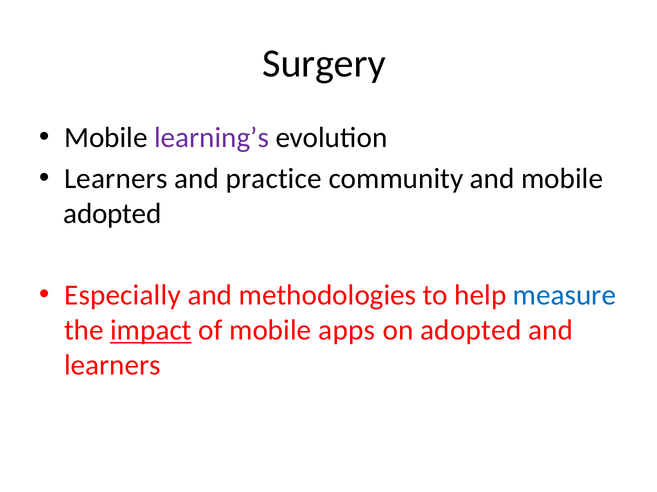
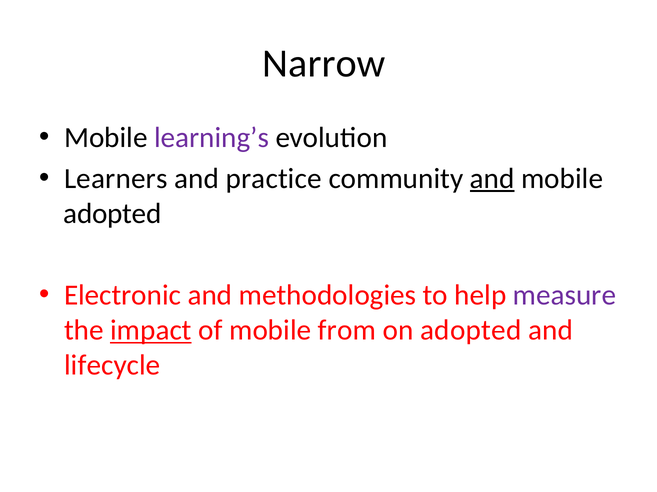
Surgery: Surgery -> Narrow (324, 64)
and underline: none -> present (492, 179)
Especially: Especially -> Electronic (123, 296)
measure colour: blue -> purple (565, 296)
apps: apps -> from (347, 331)
learners: learners -> lifecycle (112, 366)
